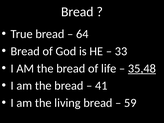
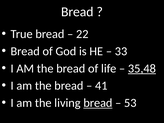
64: 64 -> 22 (82, 34)
bread underline: none -> present (98, 103)
59: 59 -> 53 (130, 103)
